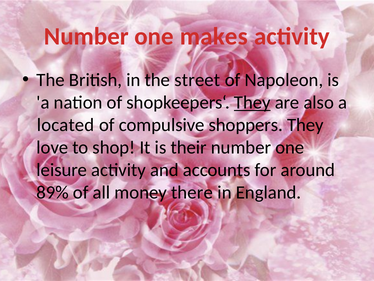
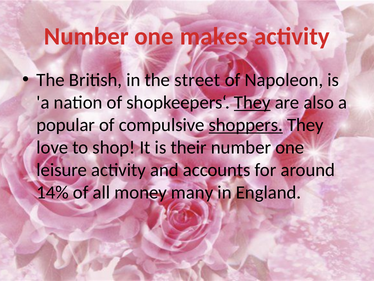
located: located -> popular (66, 125)
shoppers underline: none -> present (246, 125)
89%: 89% -> 14% (53, 192)
there: there -> many (192, 192)
